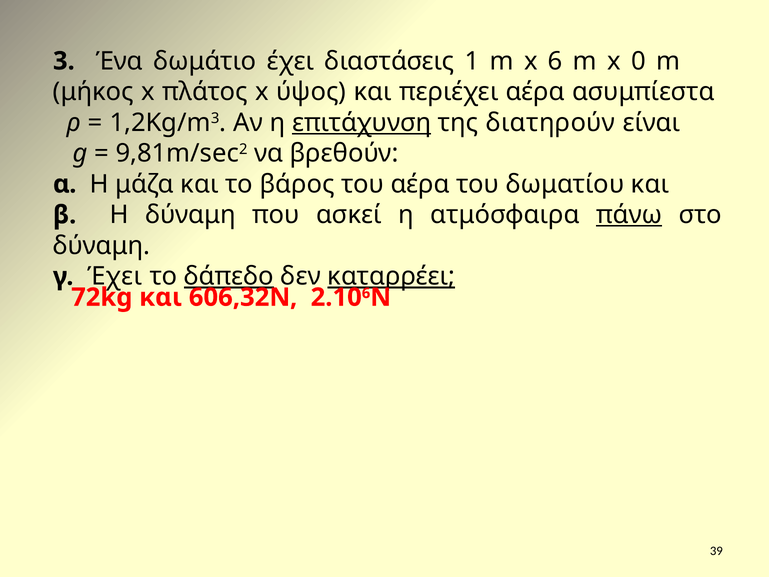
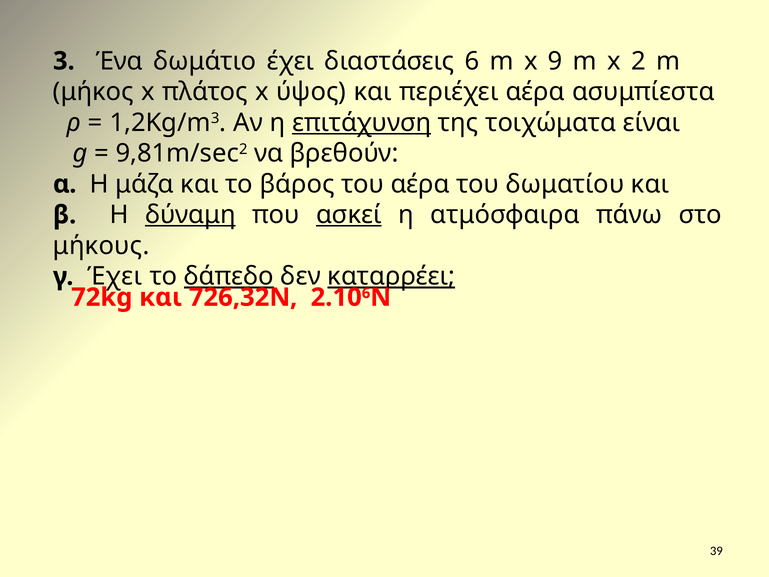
διαστάσεις 1: 1 -> 6 (472, 61)
x 6: 6 -> 9 (555, 61)
0: 0 -> 2 (639, 61)
διατηρούν: διατηρούν -> τοιχώματα (551, 123)
δύναμη underline: none -> present (190, 215)
ασκεί underline: none -> present (349, 215)
πάνω underline: present -> none (629, 215)
δύναμη: δύναμη -> μήκους (101, 246)
606,32Ν: 606,32Ν -> 726,32Ν (243, 297)
